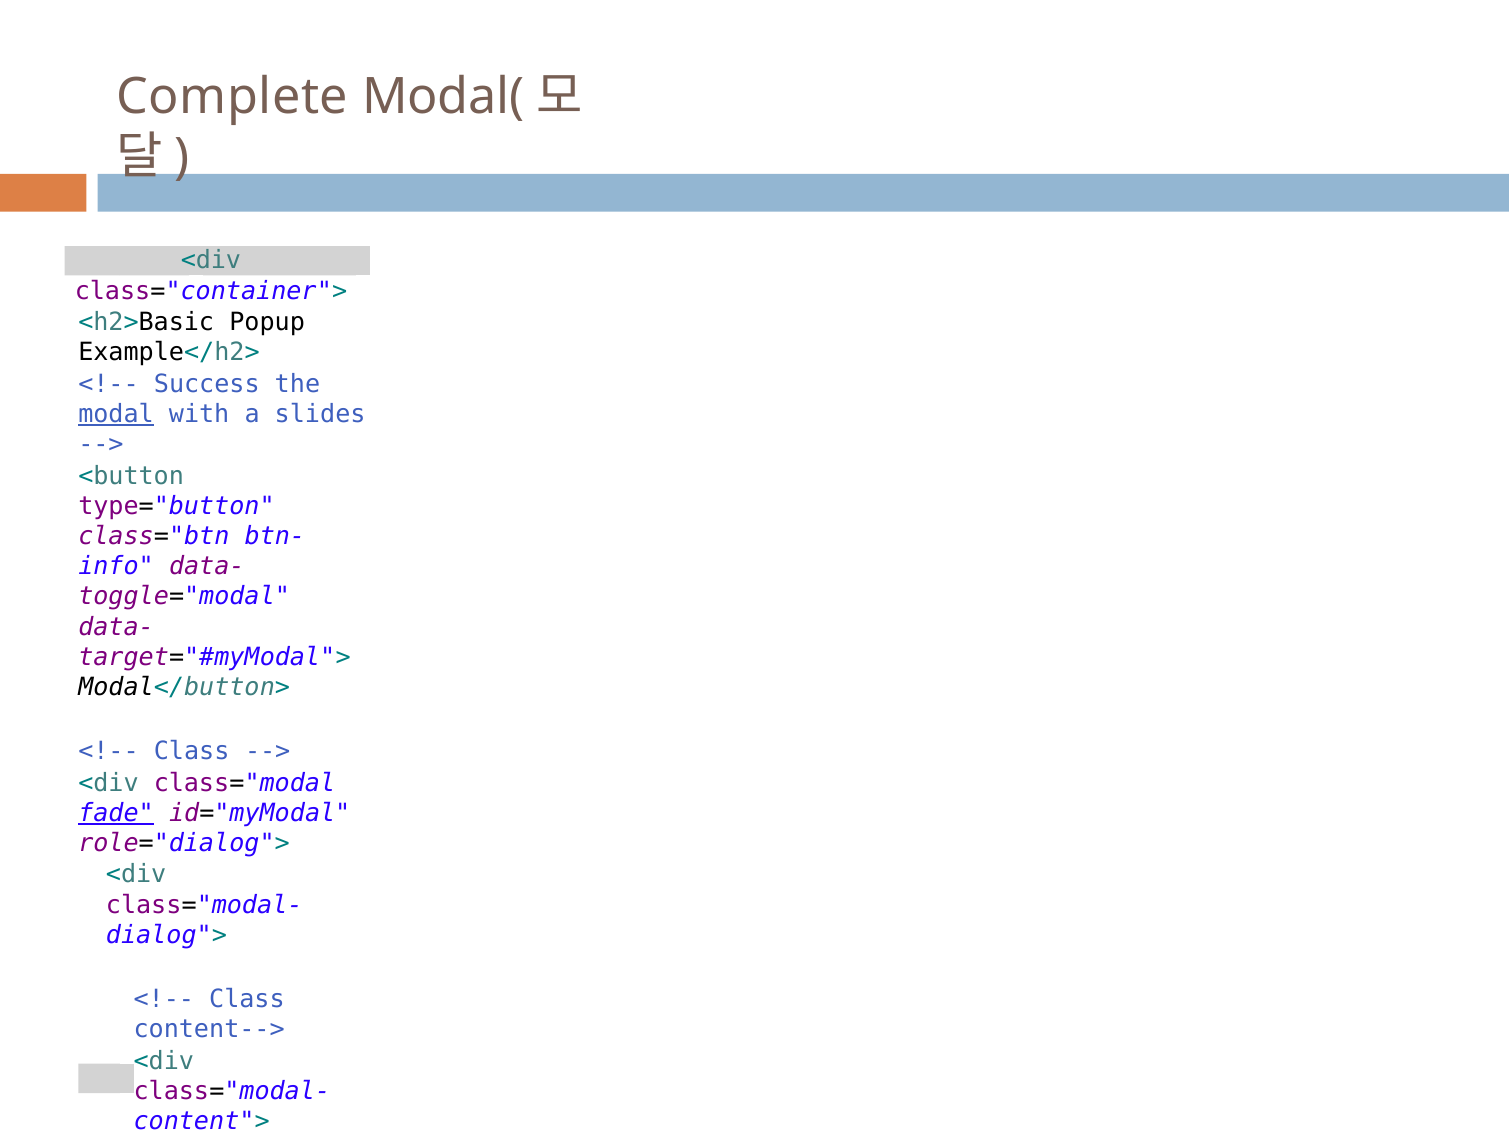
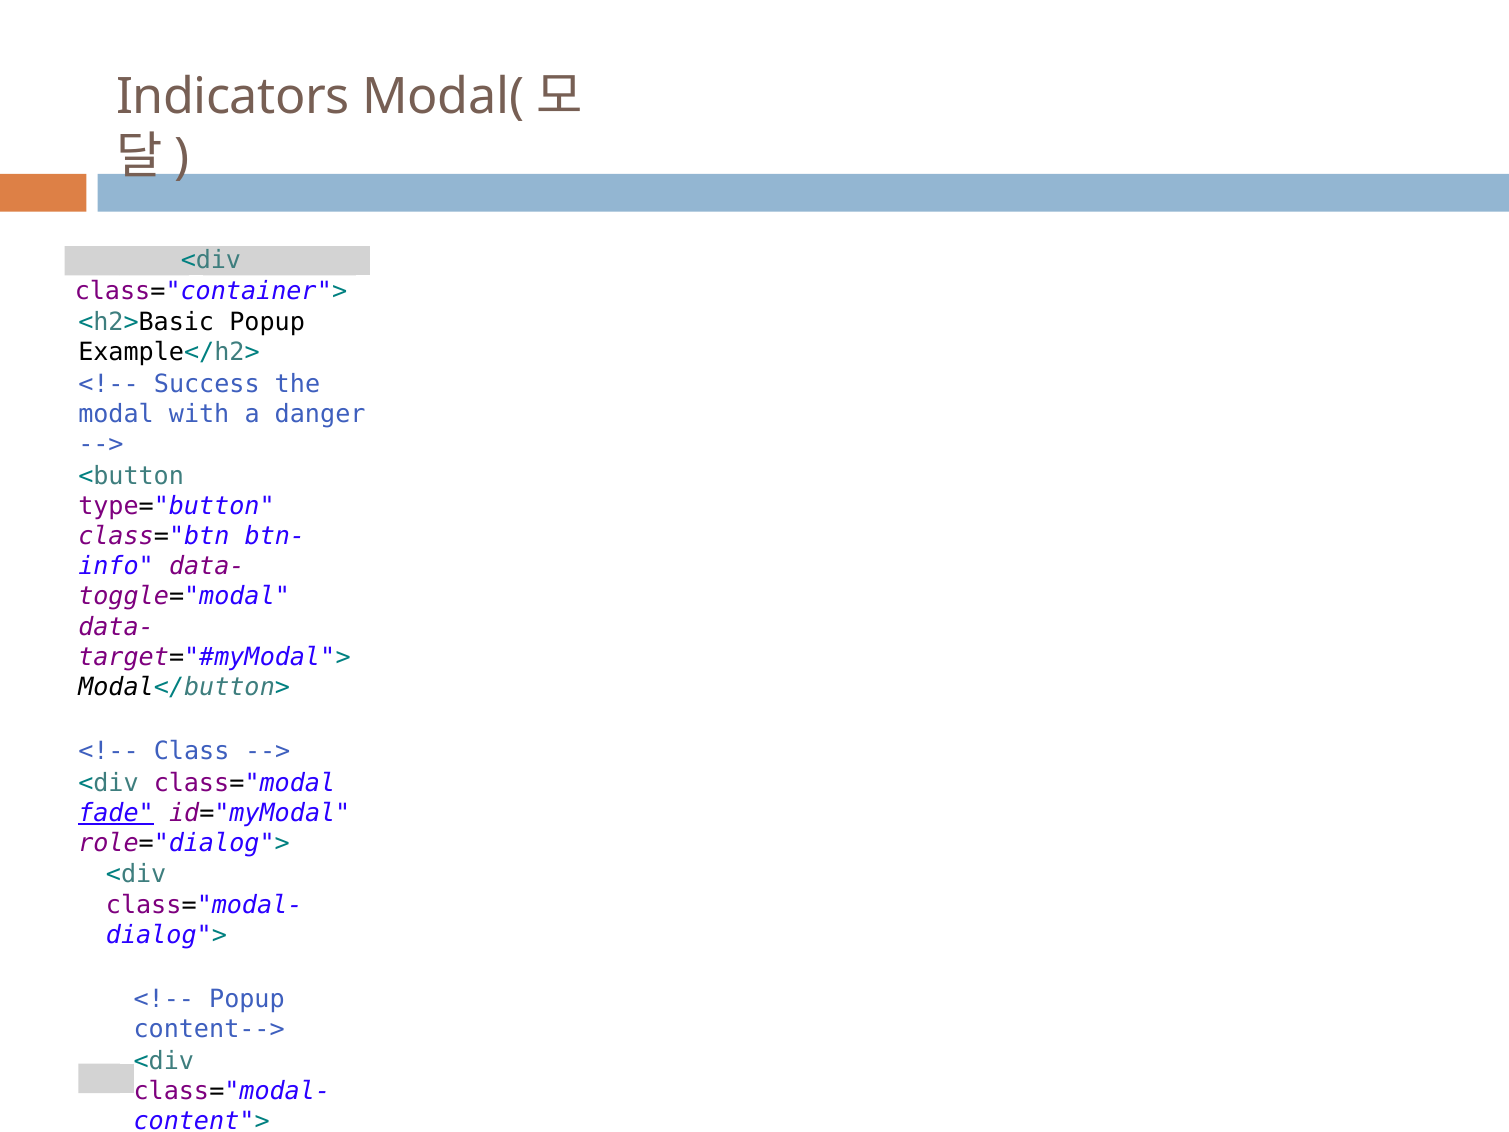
Complete: Complete -> Indicators (233, 96)
modal underline: present -> none (116, 414)
slides: slides -> danger (320, 414)
Class: Class -> Popup (247, 999)
